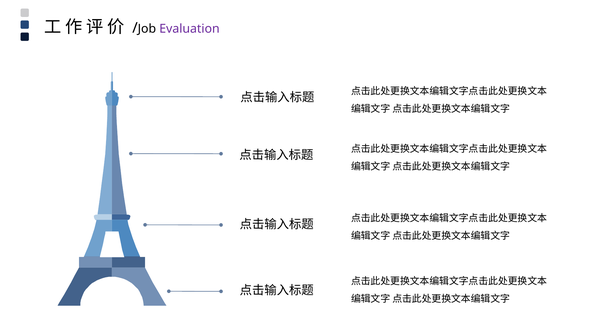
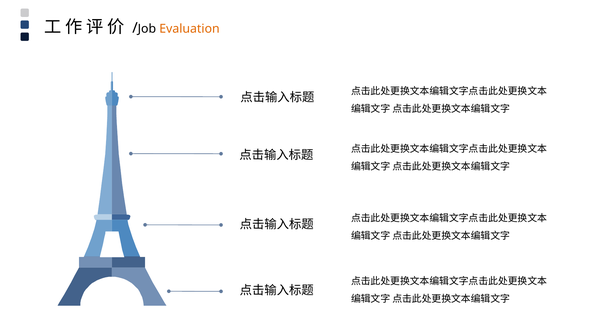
Evaluation colour: purple -> orange (189, 29)
